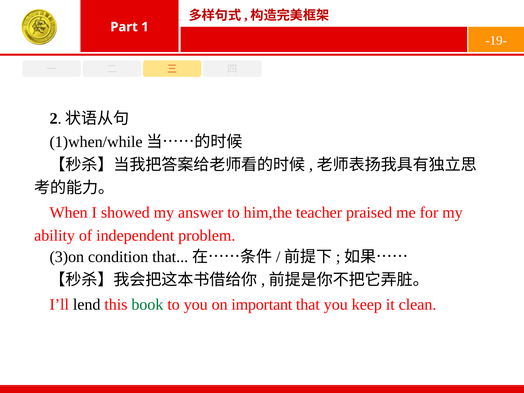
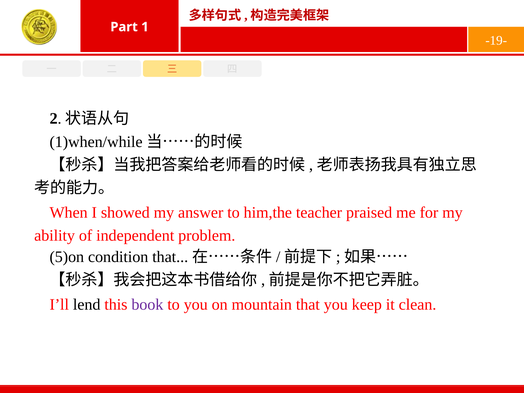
3)on: 3)on -> 5)on (67, 257)
book colour: green -> purple (147, 305)
important: important -> mountain (262, 305)
